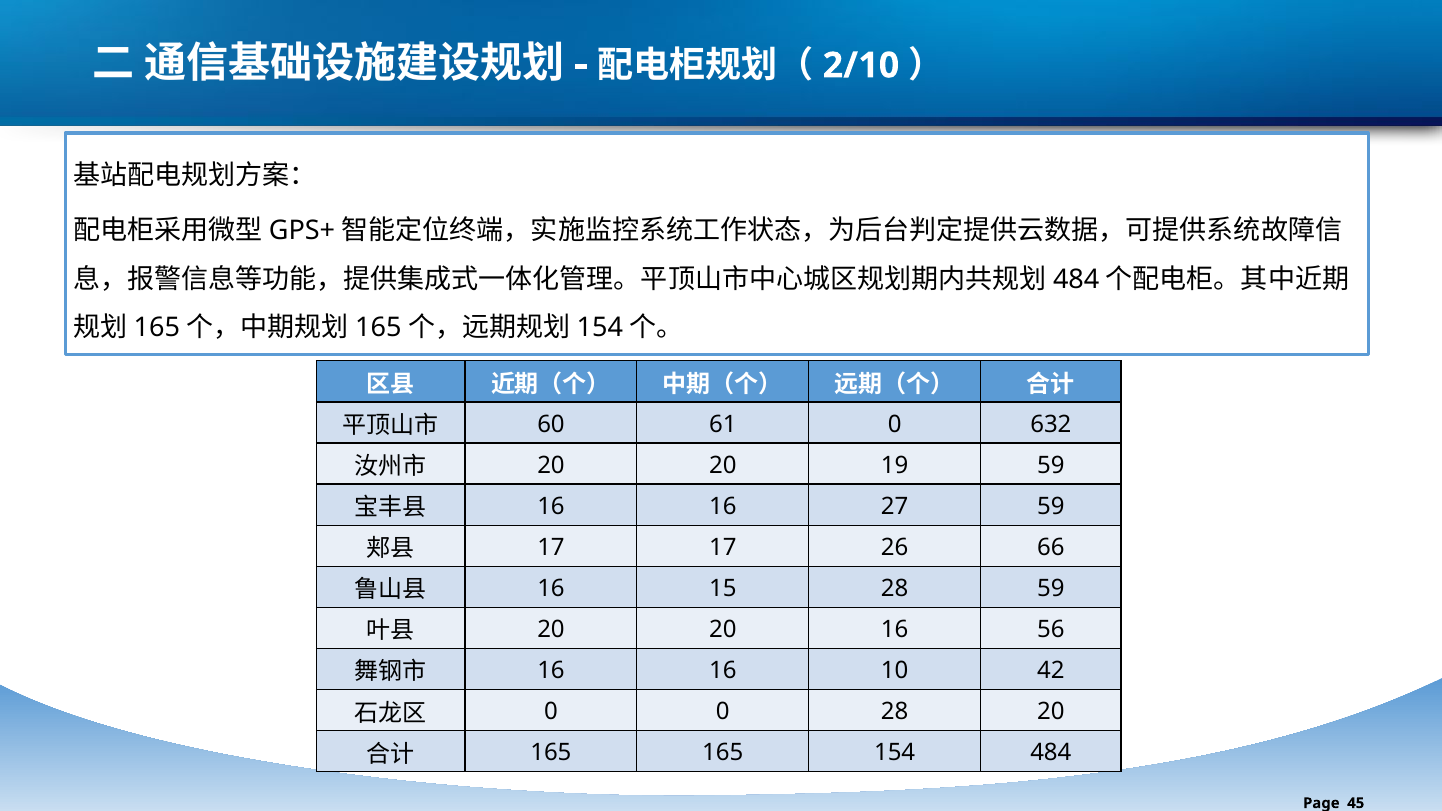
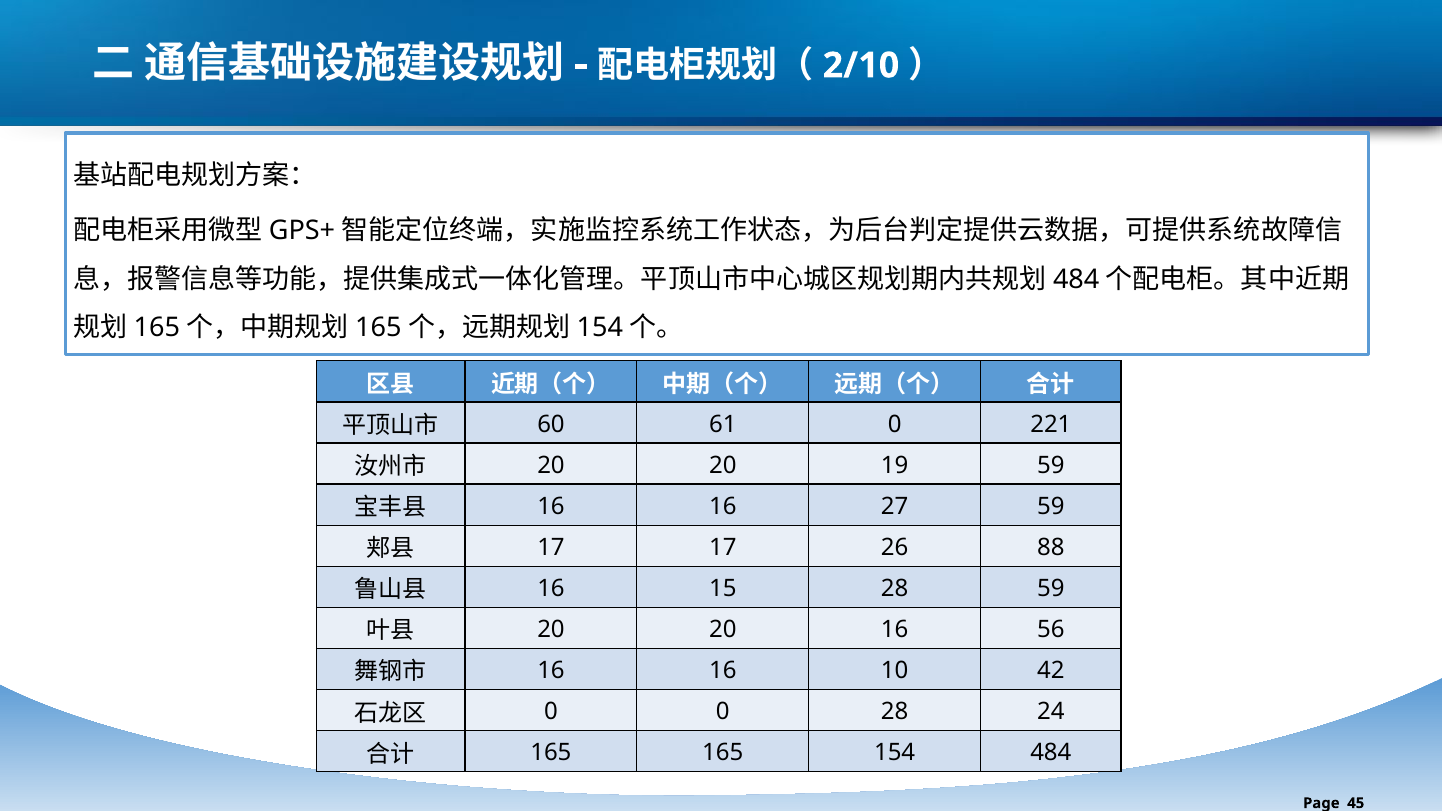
632: 632 -> 221 (1051, 424)
66: 66 -> 88 (1051, 548)
28 20: 20 -> 24 (1051, 712)
